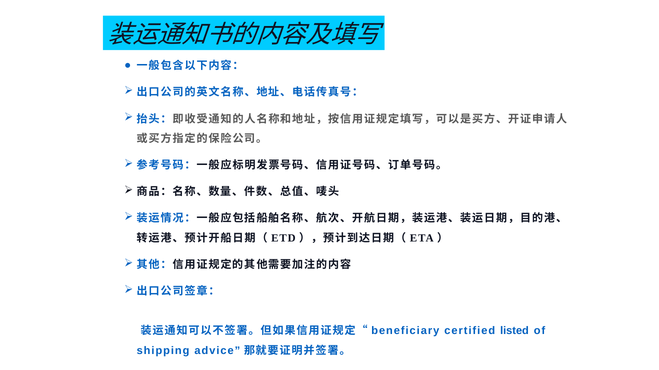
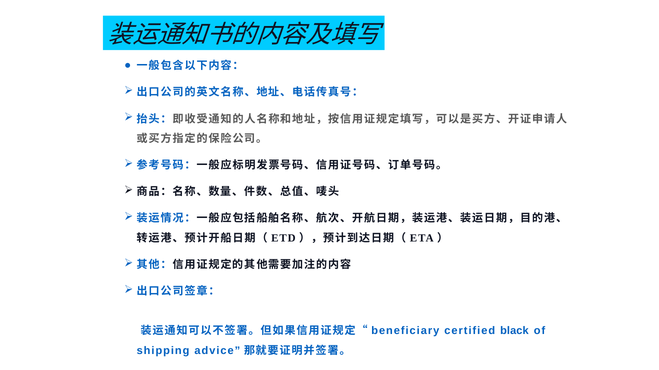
listed: listed -> black (514, 331)
